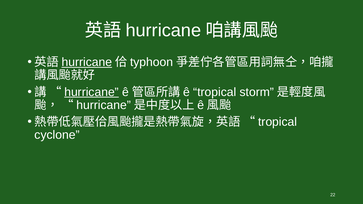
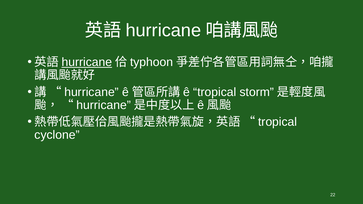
hurricane underline: present -> none (92, 92)
